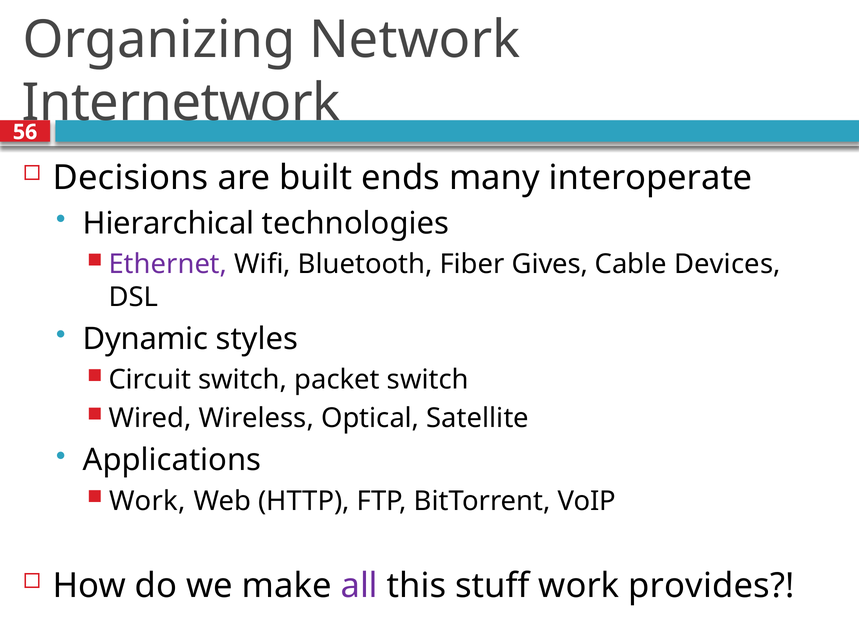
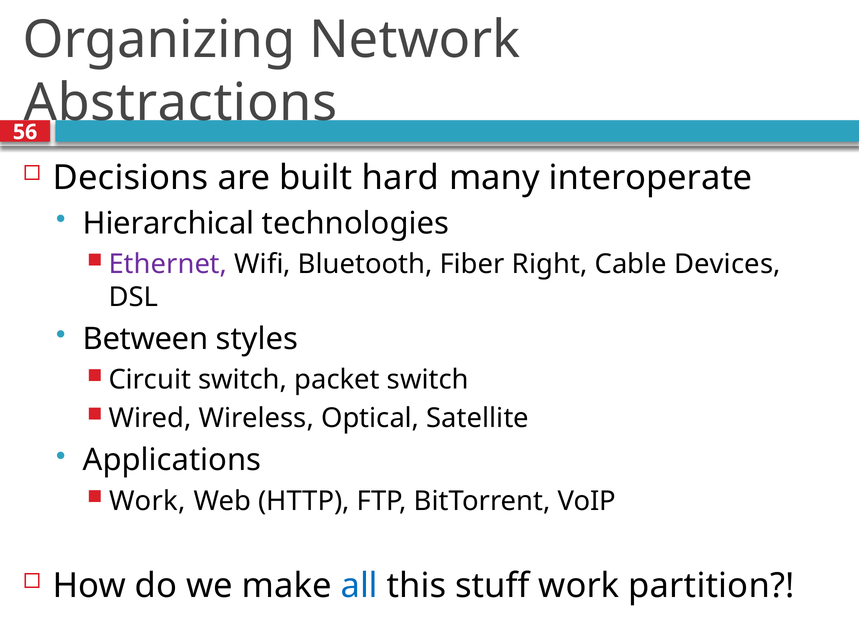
Internetwork: Internetwork -> Abstractions (181, 103)
ends: ends -> hard (400, 178)
Gives: Gives -> Right (550, 264)
Dynamic: Dynamic -> Between (145, 339)
all colour: purple -> blue (359, 586)
provides: provides -> partition (711, 586)
